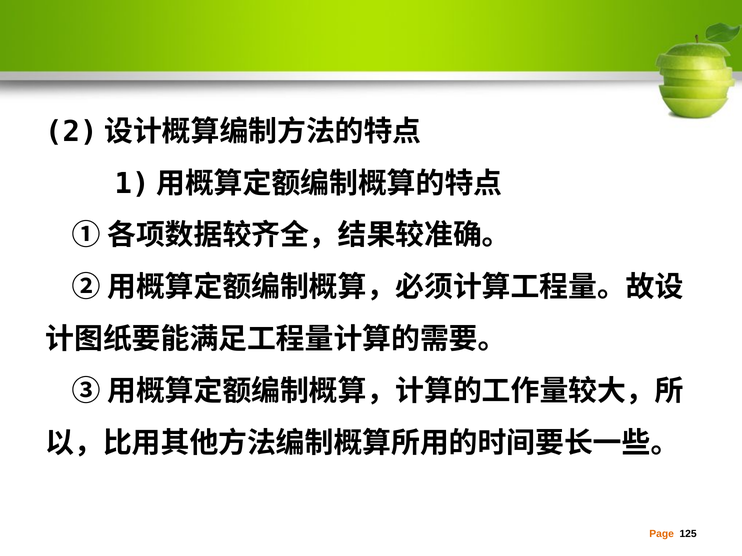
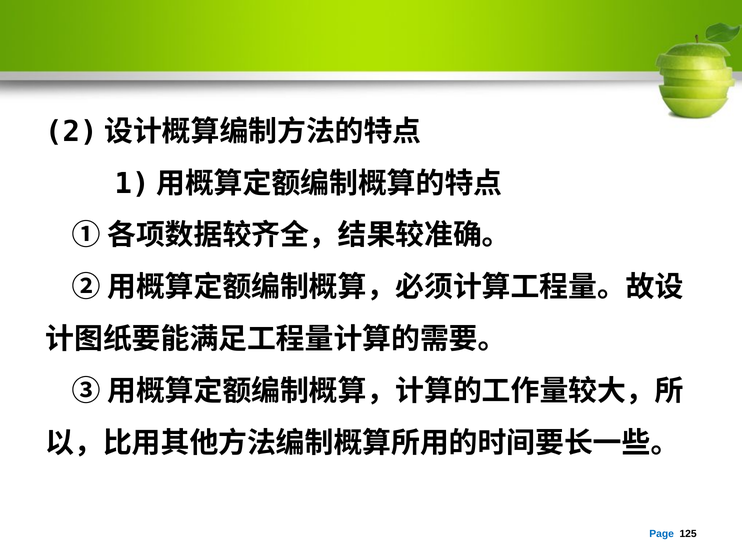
Page colour: orange -> blue (662, 534)
